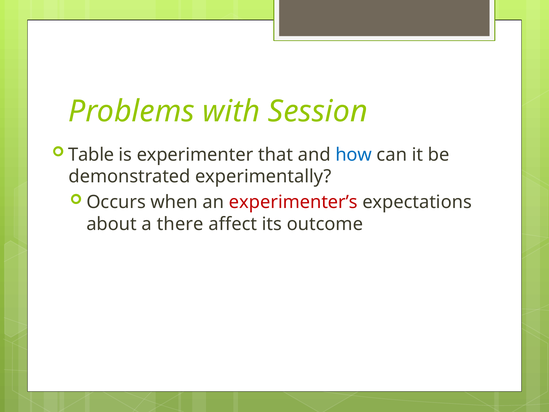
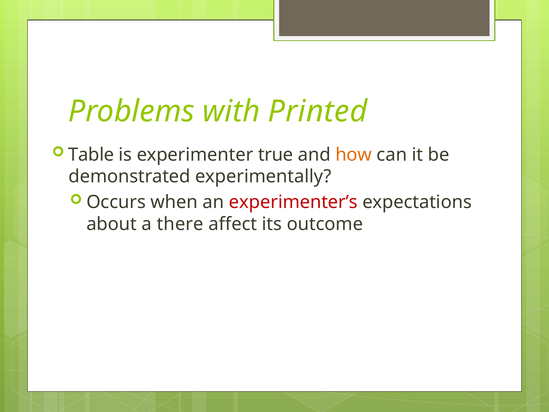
Session: Session -> Printed (318, 111)
that: that -> true (276, 155)
how colour: blue -> orange (354, 155)
